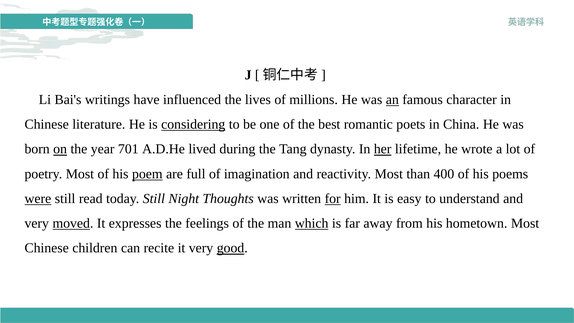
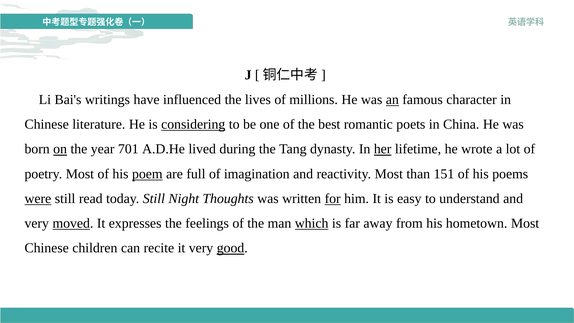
400: 400 -> 151 (444, 174)
